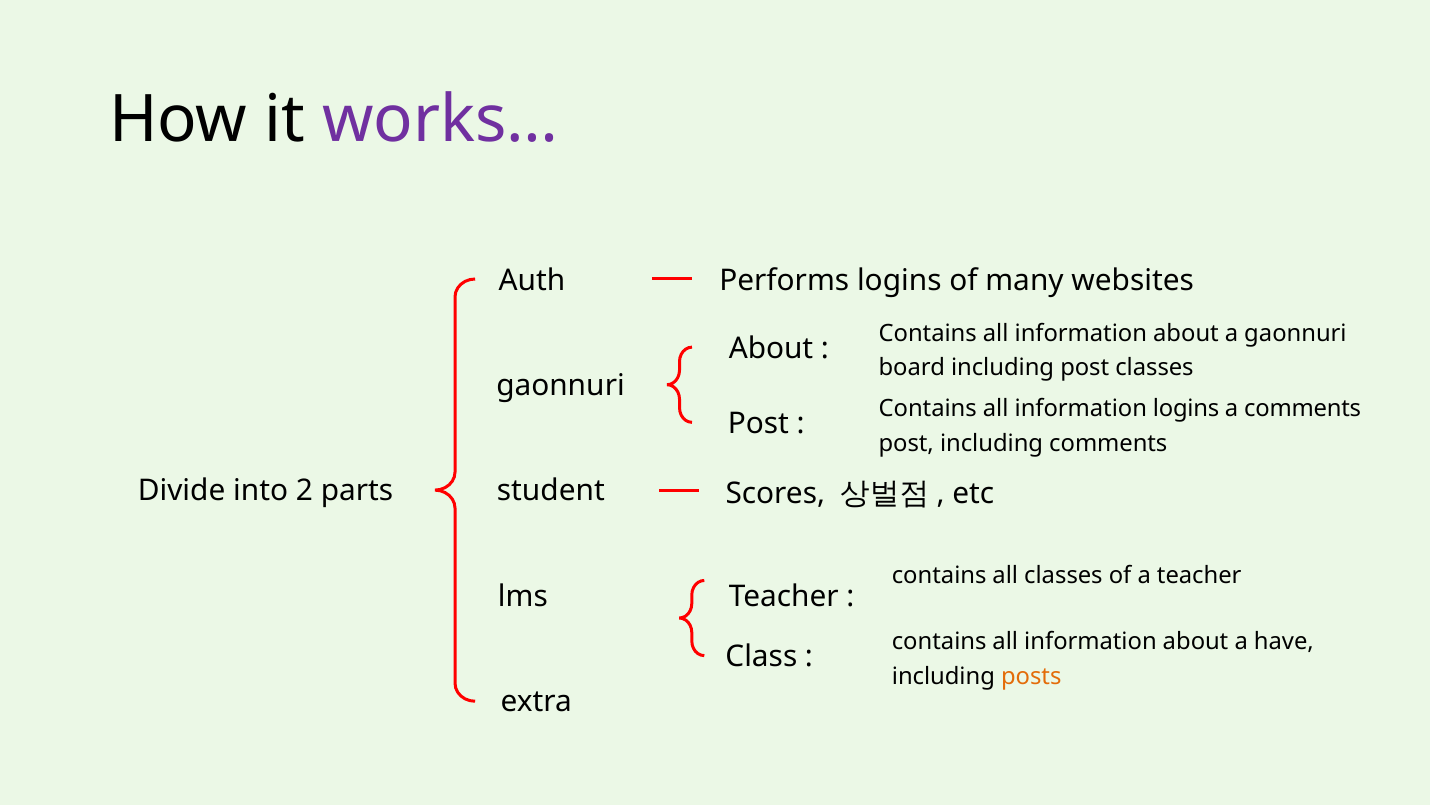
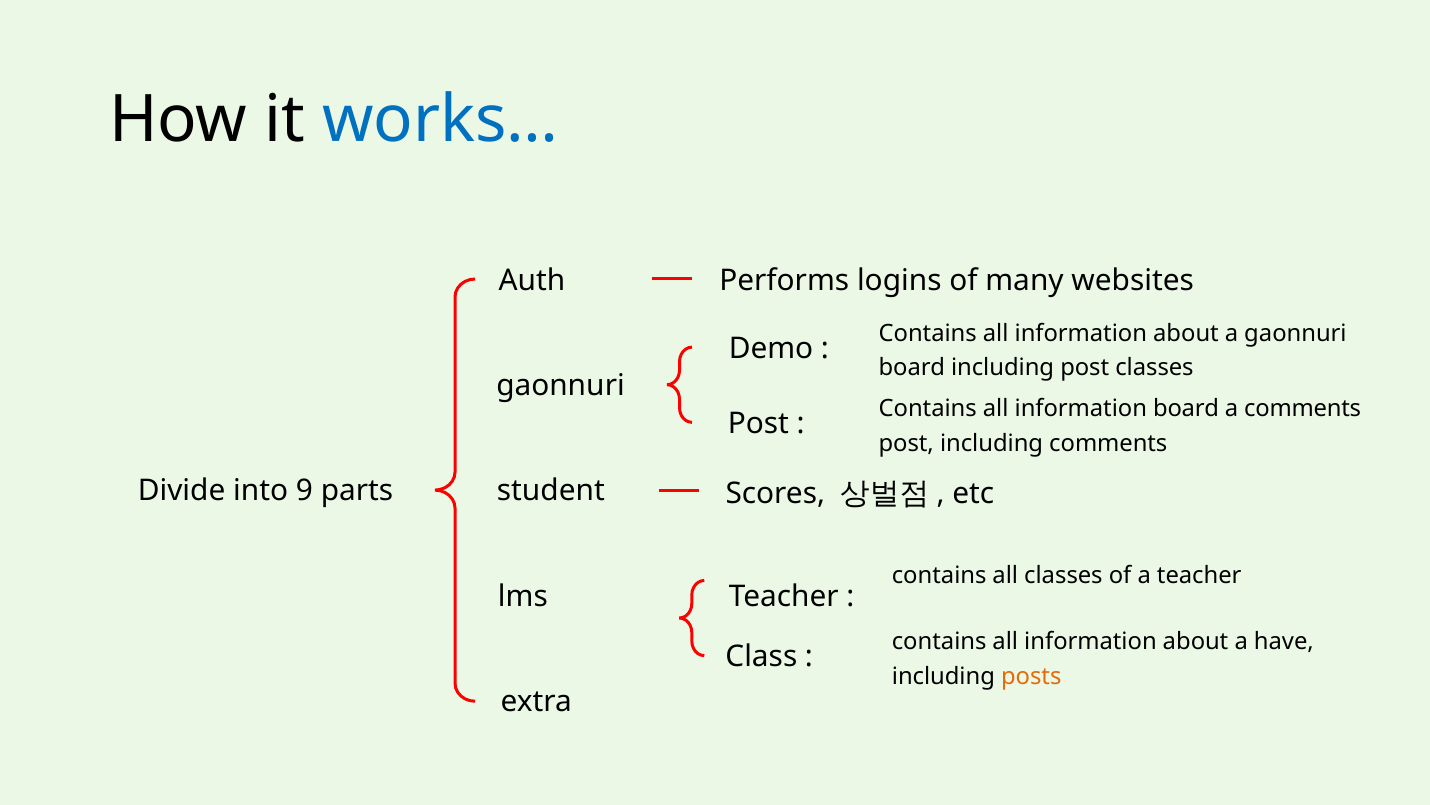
works… colour: purple -> blue (440, 120)
About: About -> Demo (771, 349)
information logins: logins -> board (1186, 409)
2: 2 -> 9 (305, 491)
